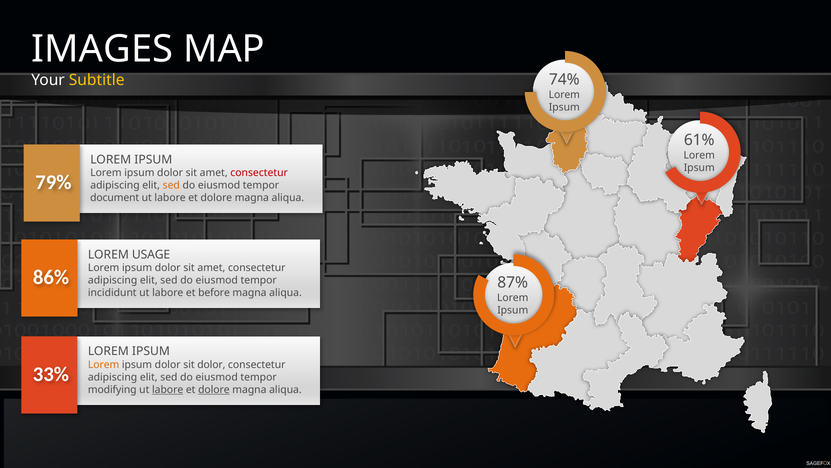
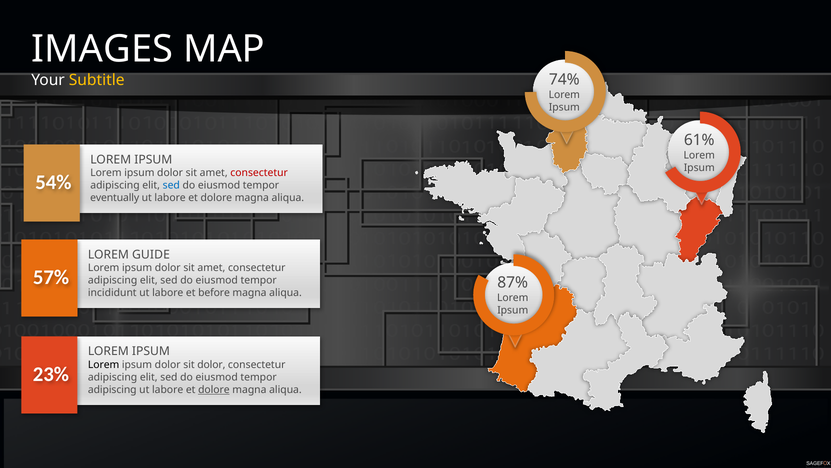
79%: 79% -> 54% (53, 182)
sed colour: orange -> blue (171, 185)
document: document -> eventually (115, 198)
USAGE: USAGE -> GUIDE (151, 254)
86%: 86% -> 57% (51, 277)
Lorem colour: orange -> black (104, 364)
33%: 33% -> 23% (51, 374)
modifying: modifying -> adipiscing (112, 389)
labore underline: present -> none (168, 389)
